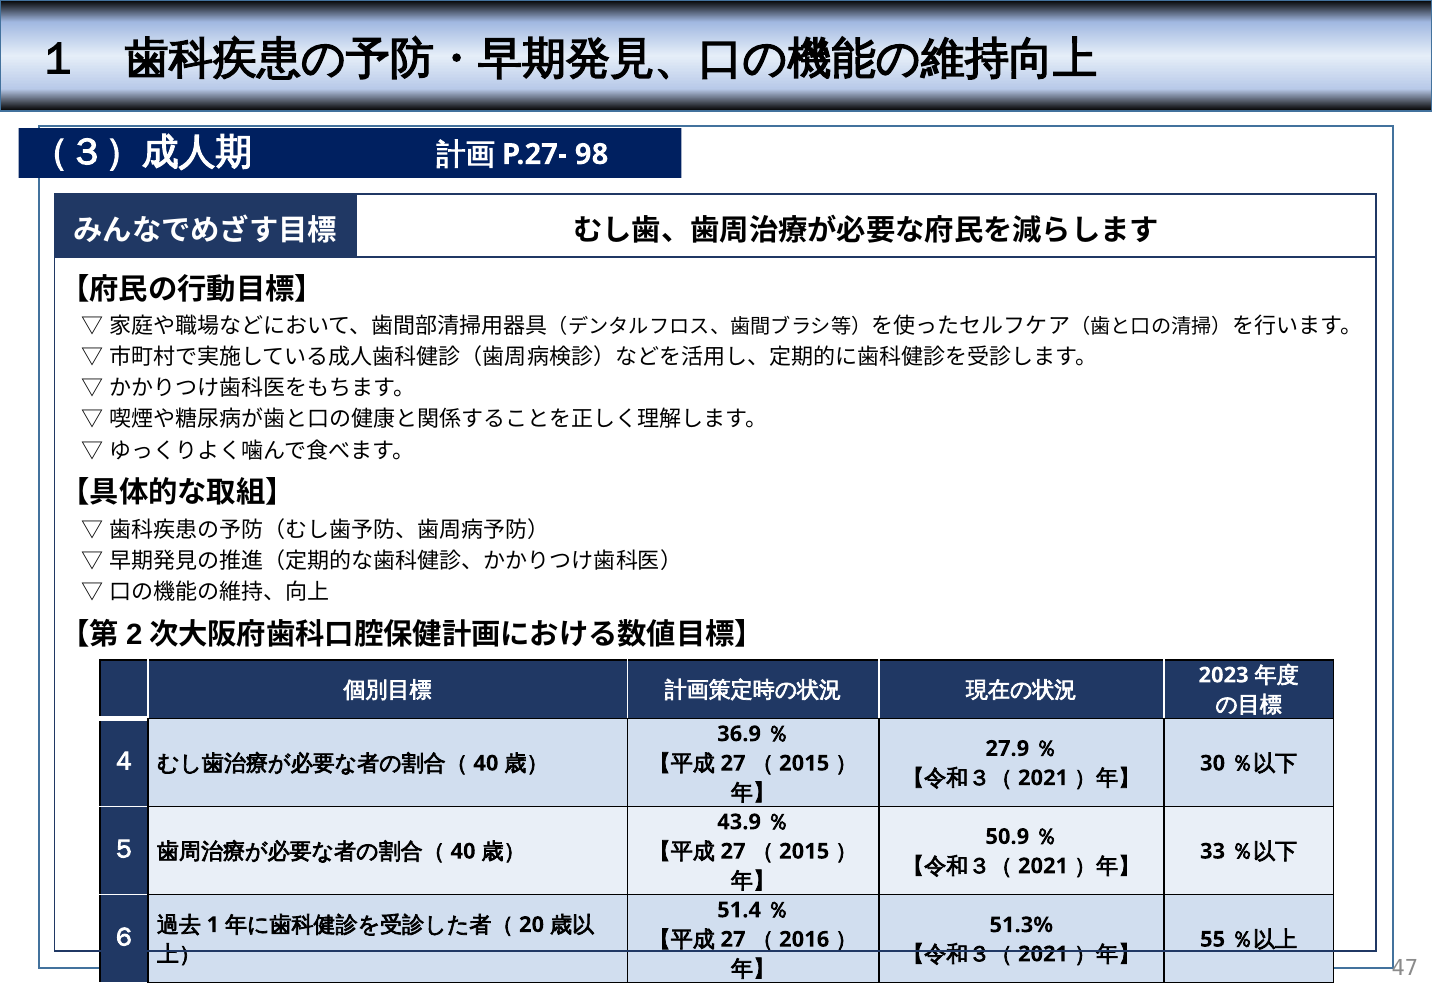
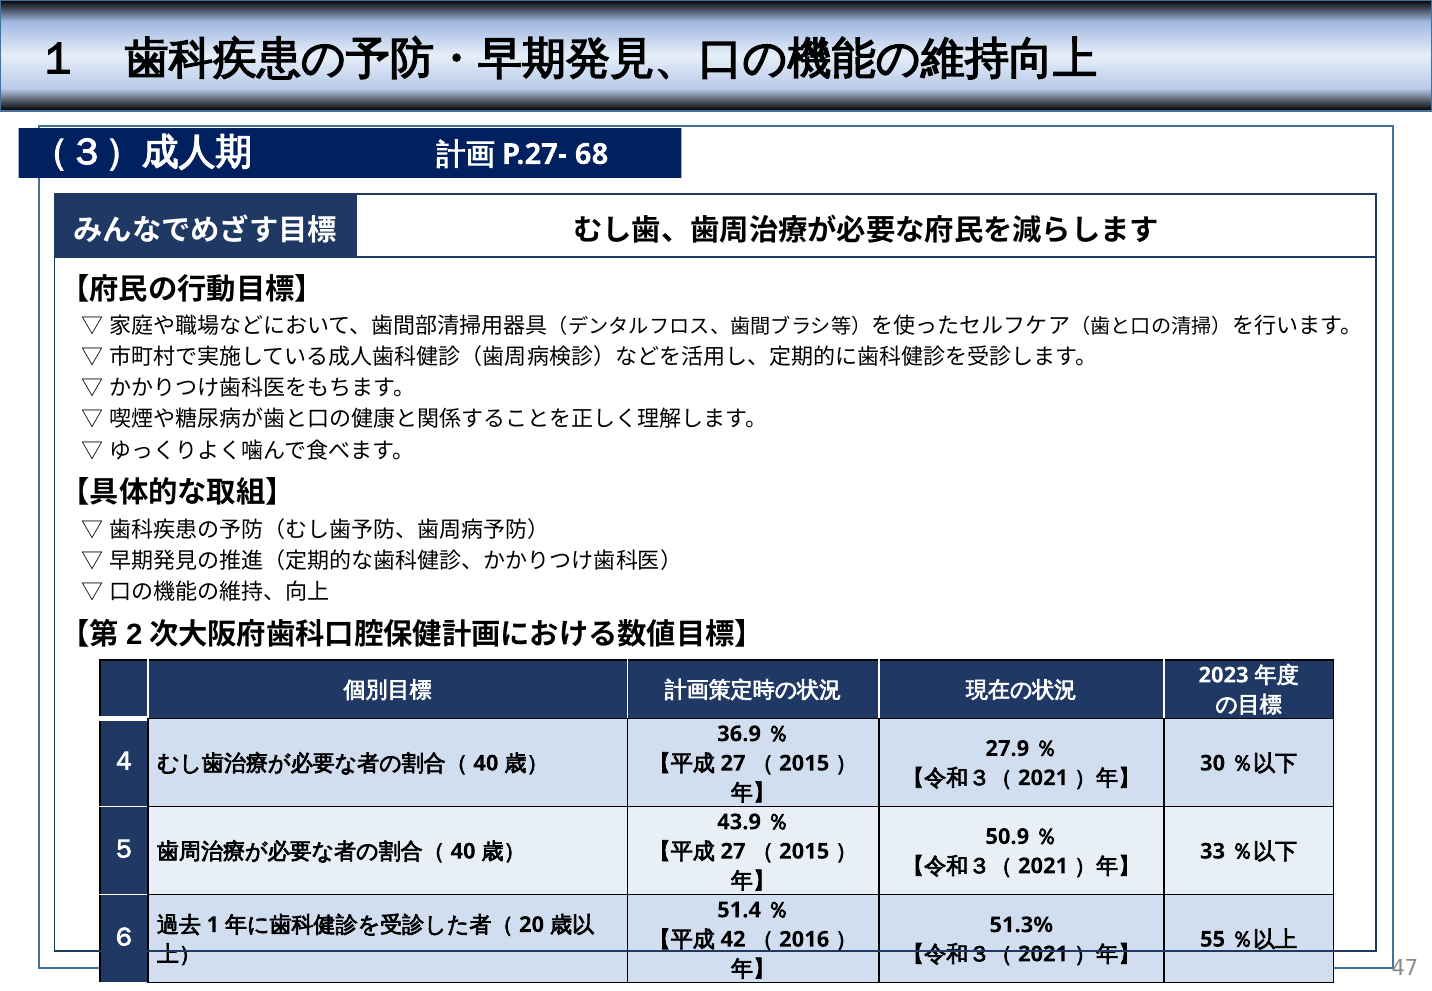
98: 98 -> 68 (592, 154)
27: 27 -> 42 (733, 940)
